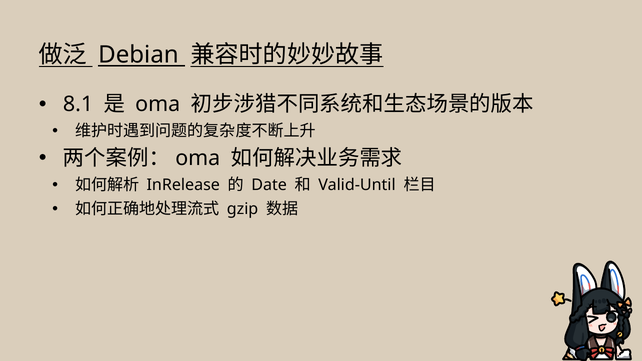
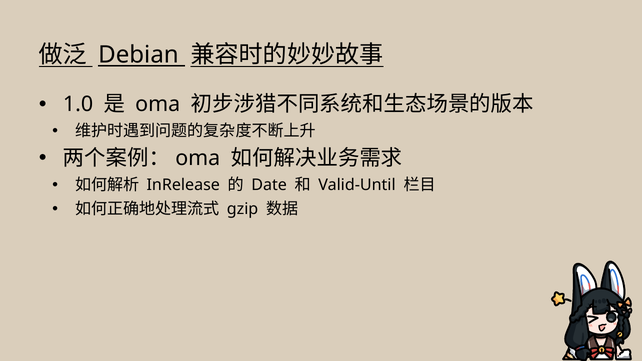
8.1: 8.1 -> 1.0 (78, 104)
